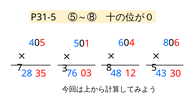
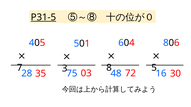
P31-5 underline: none -> present (43, 17)
76: 76 -> 75 (72, 74)
43: 43 -> 16 (161, 74)
12: 12 -> 72 (131, 74)
